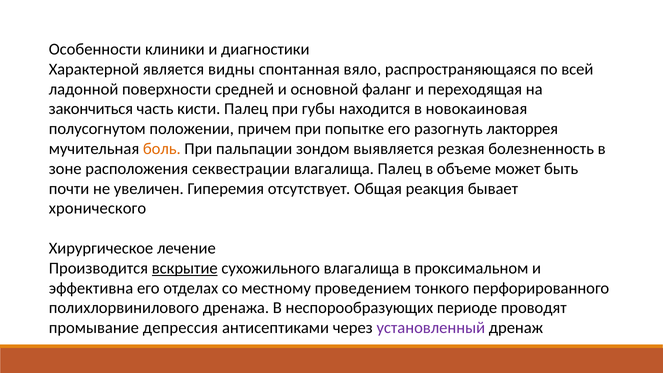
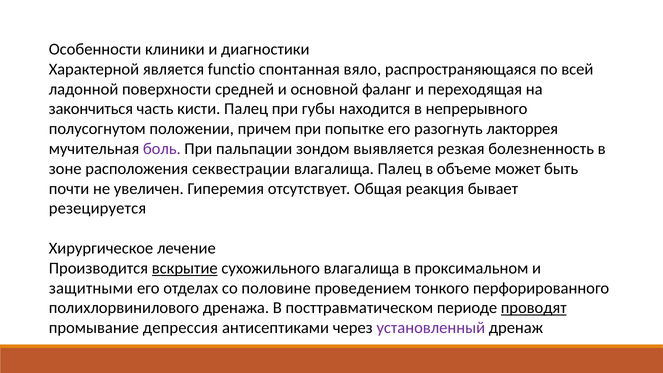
видны: видны -> functio (231, 69)
новокаиновая: новокаиновая -> непрерывного (477, 109)
боль colour: orange -> purple (162, 149)
хронического: хронического -> резецируется (97, 208)
эффективна: эффективна -> защитными (91, 288)
местному: местному -> половине (276, 288)
неспорообразующих: неспорообразующих -> посттравматическом (359, 308)
проводят underline: none -> present (534, 308)
